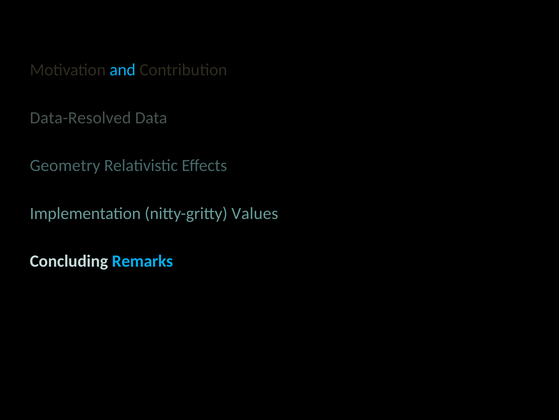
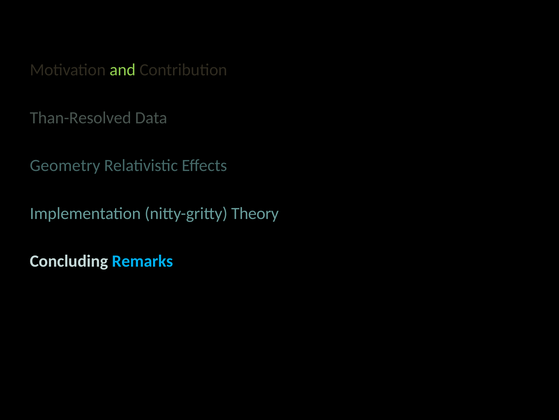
and colour: light blue -> light green (123, 70)
Data-Resolved: Data-Resolved -> Than-Resolved (81, 118)
Values: Values -> Theory (255, 213)
